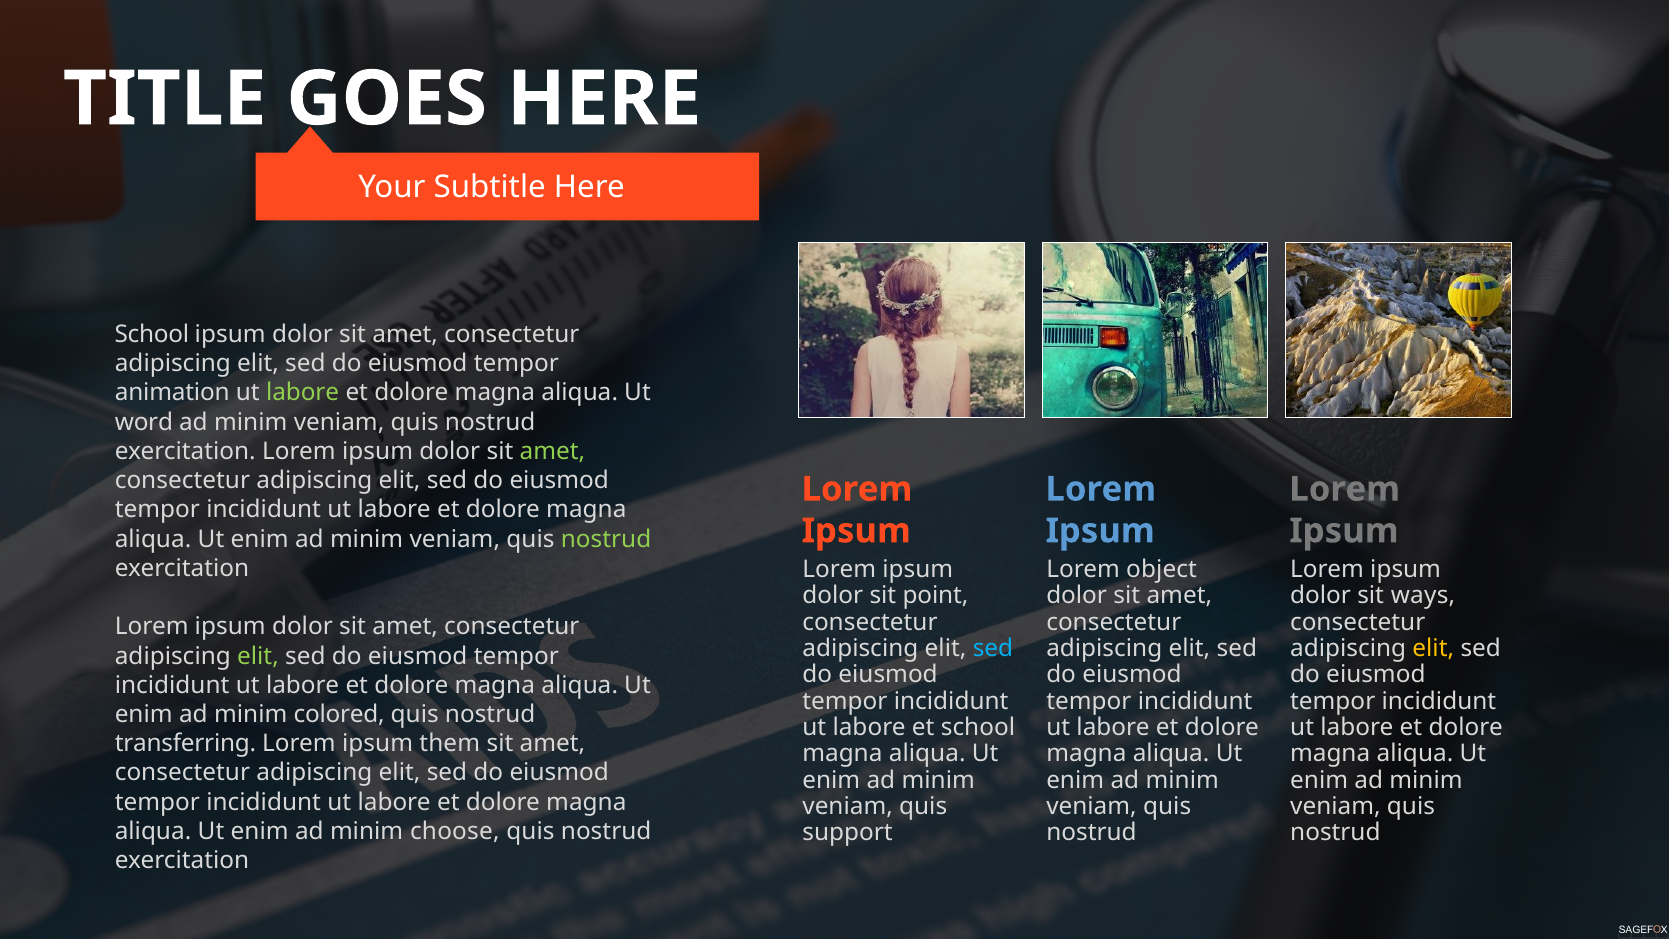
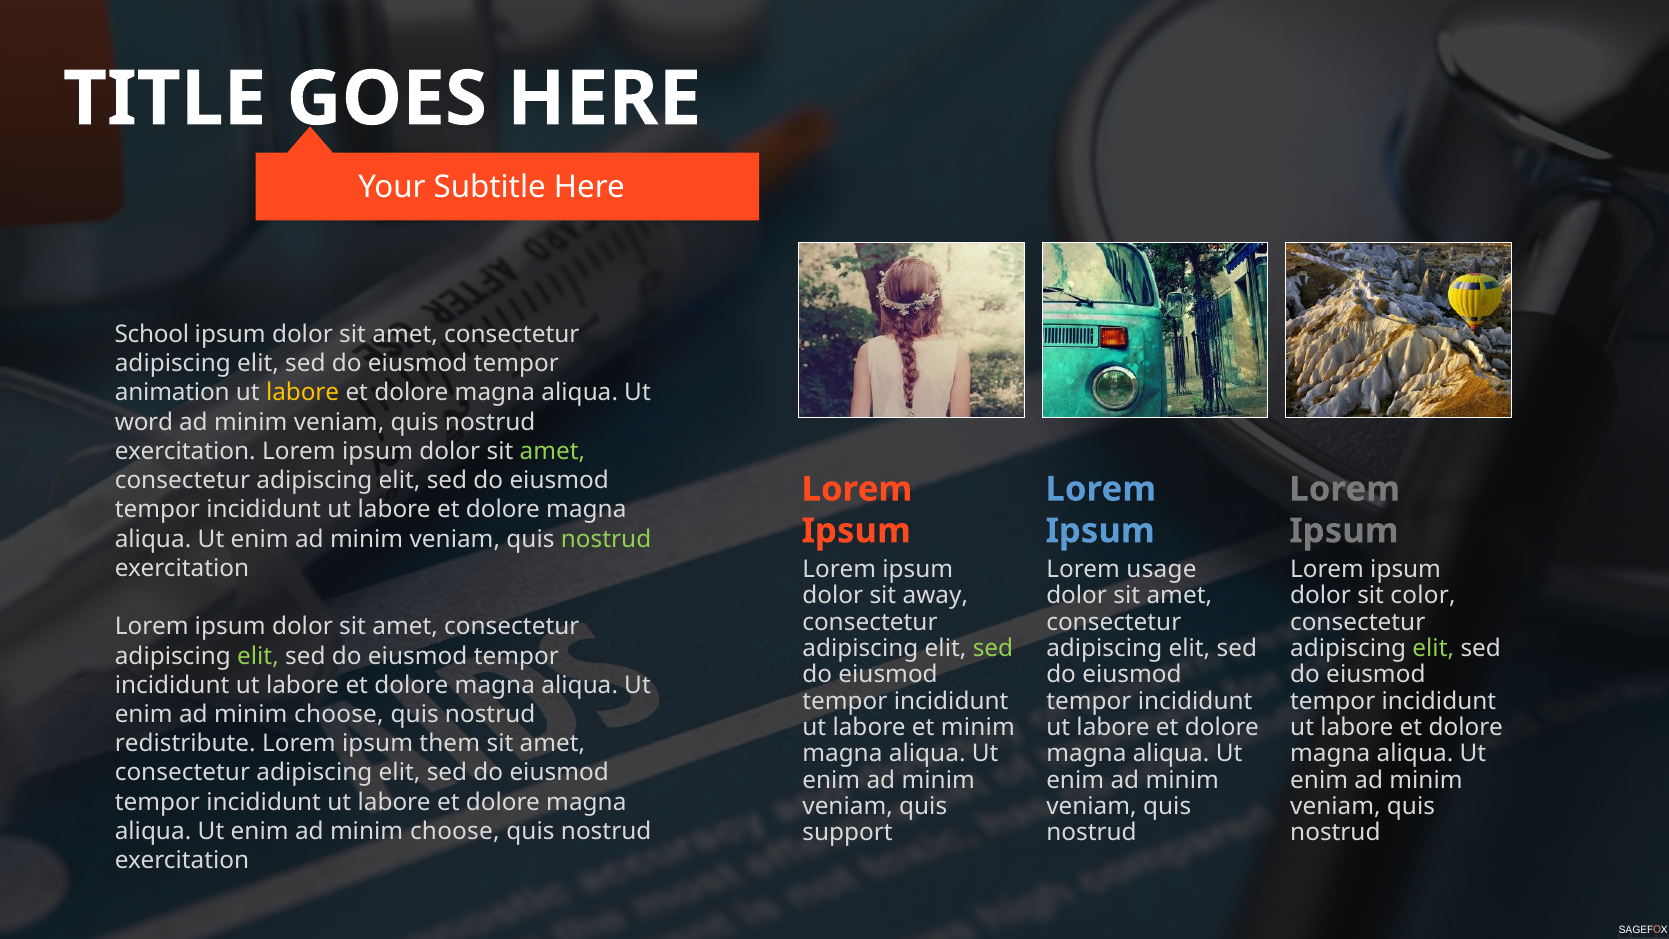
labore colour: light green -> yellow (303, 393)
object: object -> usage (1161, 569)
point: point -> away (935, 596)
ways: ways -> color (1423, 596)
sed colour: light blue -> light green (993, 648)
elit colour: yellow -> light green (1433, 648)
colored: colored -> choose (339, 714)
et school: school -> minim (978, 727)
transferring: transferring -> redistribute (185, 744)
